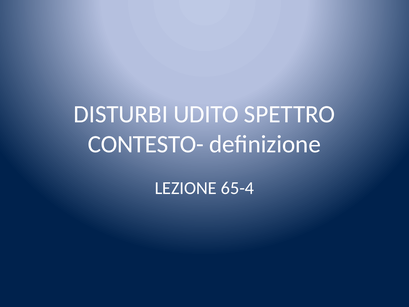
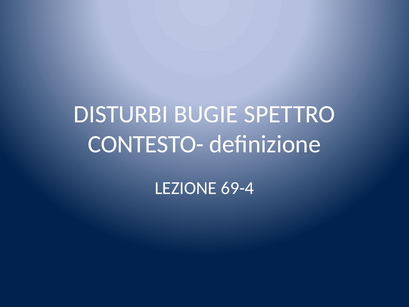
UDITO: UDITO -> BUGIE (206, 114)
65-4: 65-4 -> 69-4 (238, 188)
